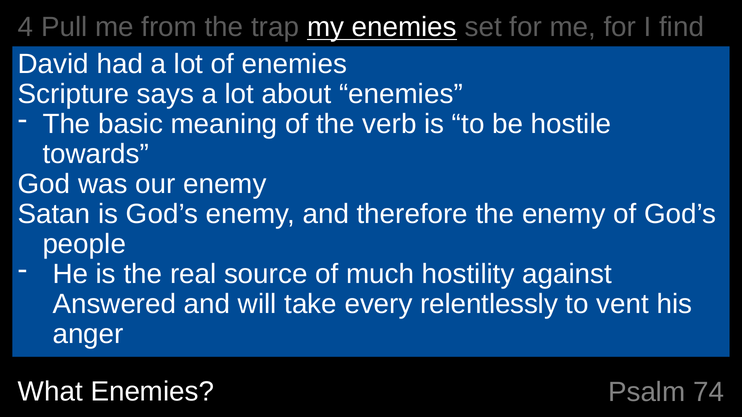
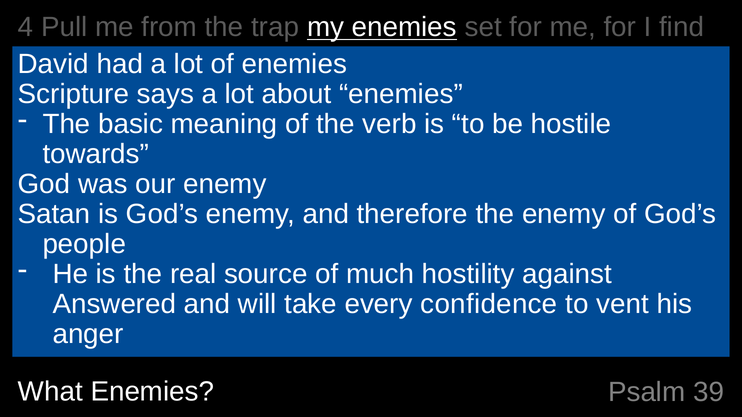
relentlessly: relentlessly -> confidence (489, 304)
74: 74 -> 39 (709, 393)
